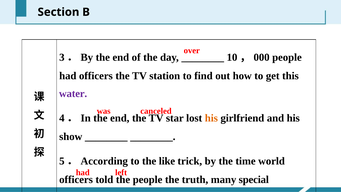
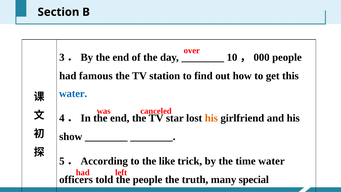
had officers: officers -> famous (96, 76)
water colour: purple -> blue (73, 93)
time world: world -> water (271, 161)
